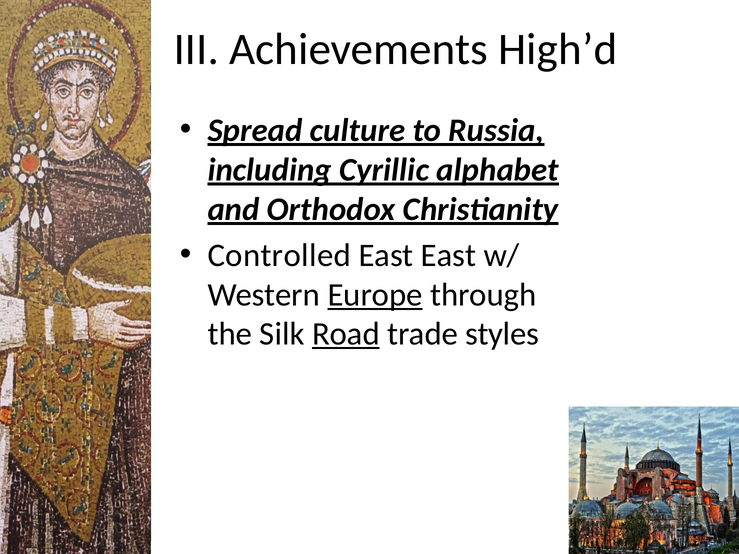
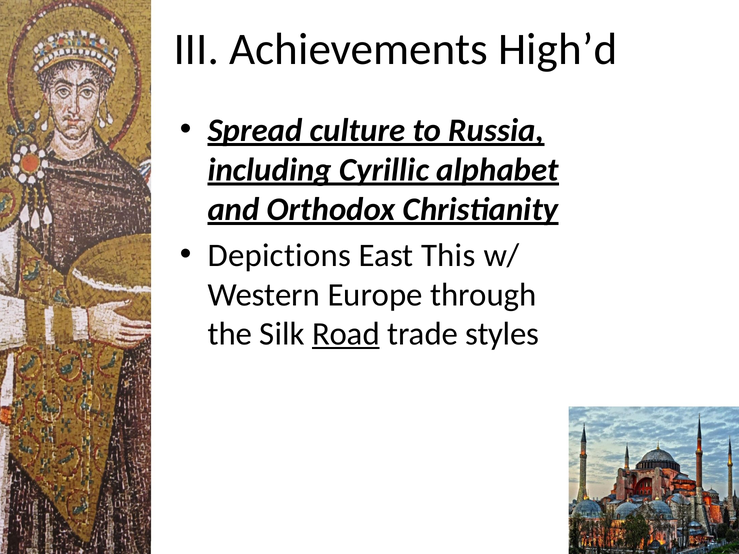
Controlled: Controlled -> Depictions (279, 255)
East East: East -> This (448, 255)
Europe underline: present -> none (375, 295)
